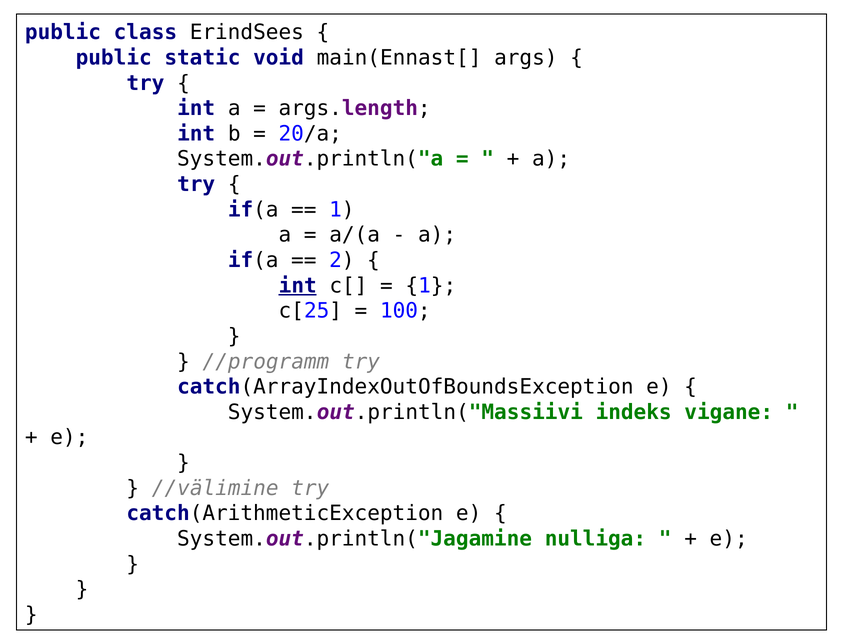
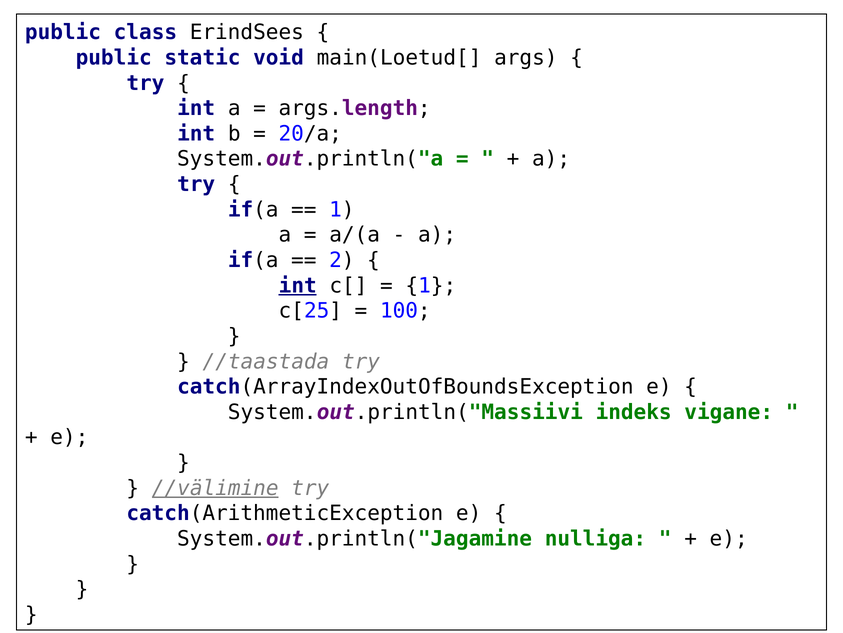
main(Ennast[: main(Ennast[ -> main(Loetud[ (399, 58)
//programm: //programm -> //taastada (266, 361)
//välimine underline: none -> present (215, 488)
